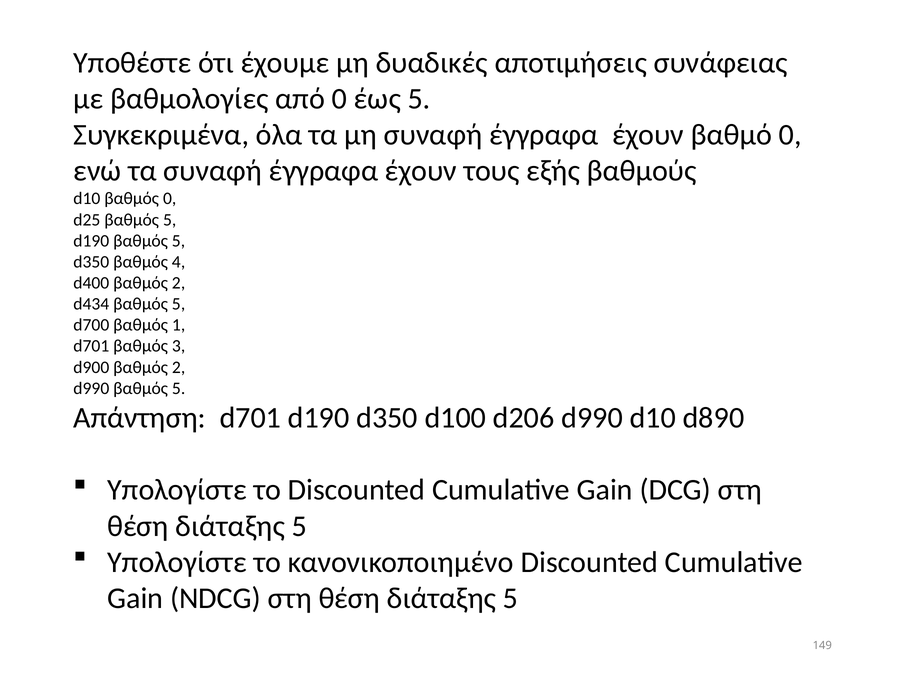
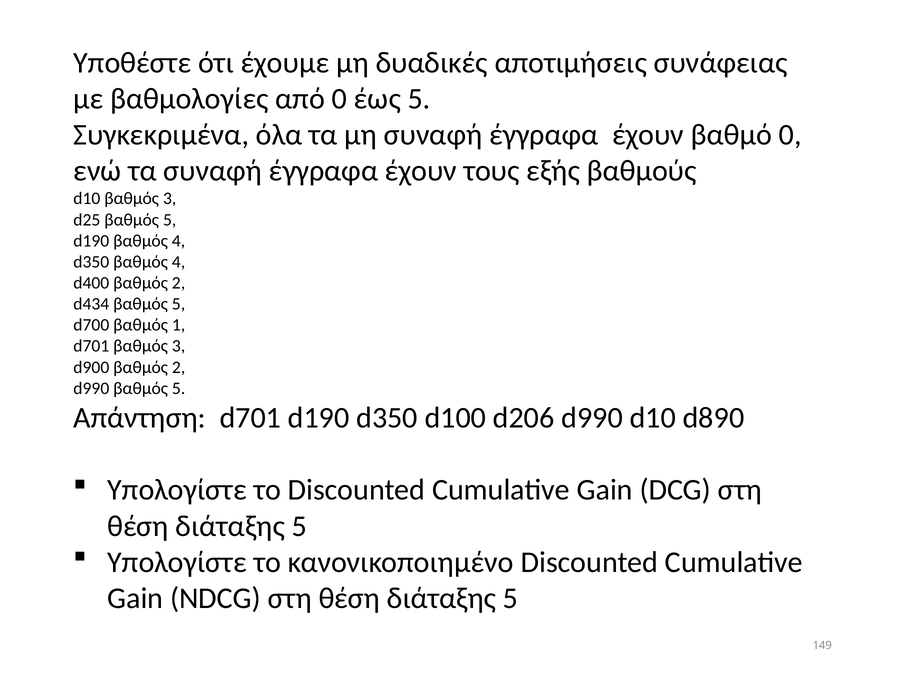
d10 βαθμός 0: 0 -> 3 (170, 199)
d190 βαθμός 5: 5 -> 4 (179, 241)
